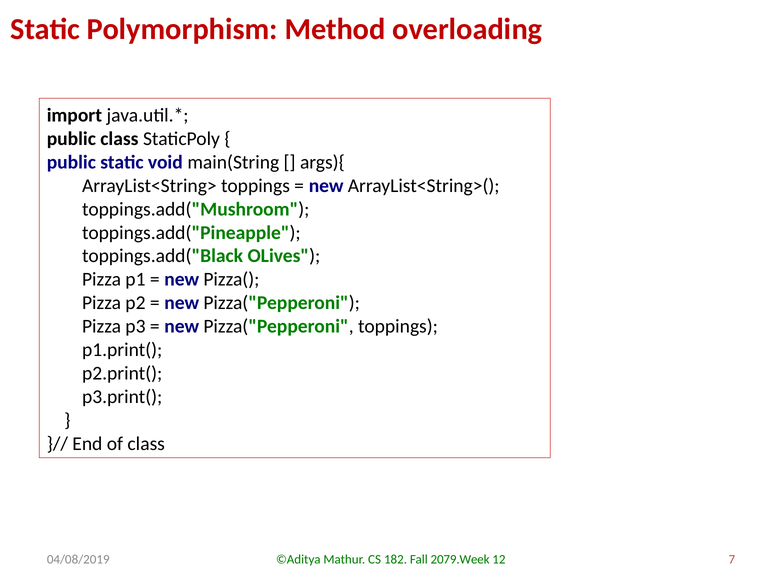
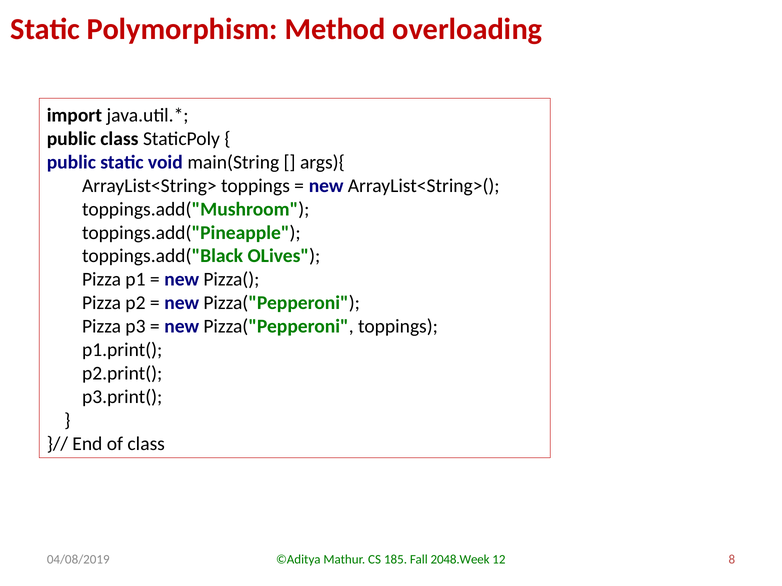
182: 182 -> 185 (396, 560)
2079.Week: 2079.Week -> 2048.Week (460, 560)
7: 7 -> 8 (732, 560)
